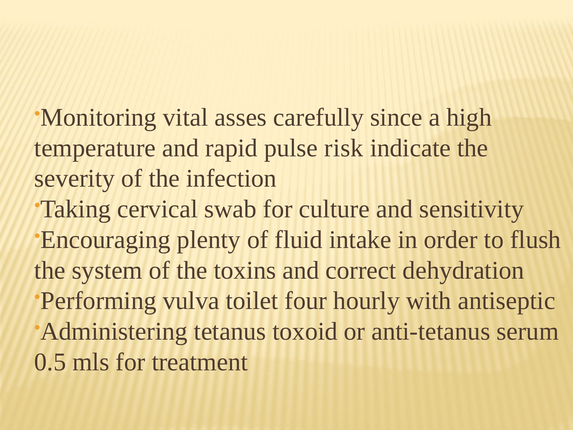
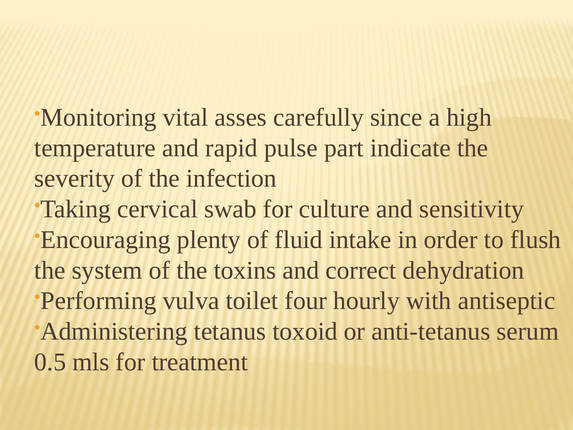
risk: risk -> part (344, 148)
